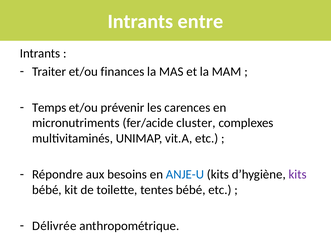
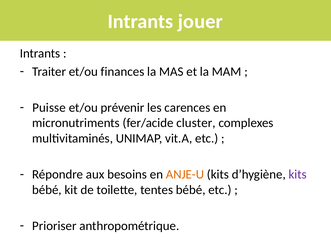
entre: entre -> jouer (200, 22)
Temps: Temps -> Puisse (49, 108)
ANJE-U colour: blue -> orange (185, 175)
Délivrée: Délivrée -> Prioriser (54, 226)
